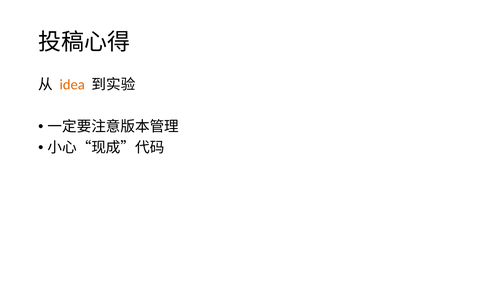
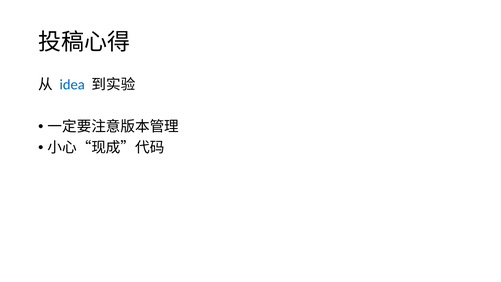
idea colour: orange -> blue (72, 85)
